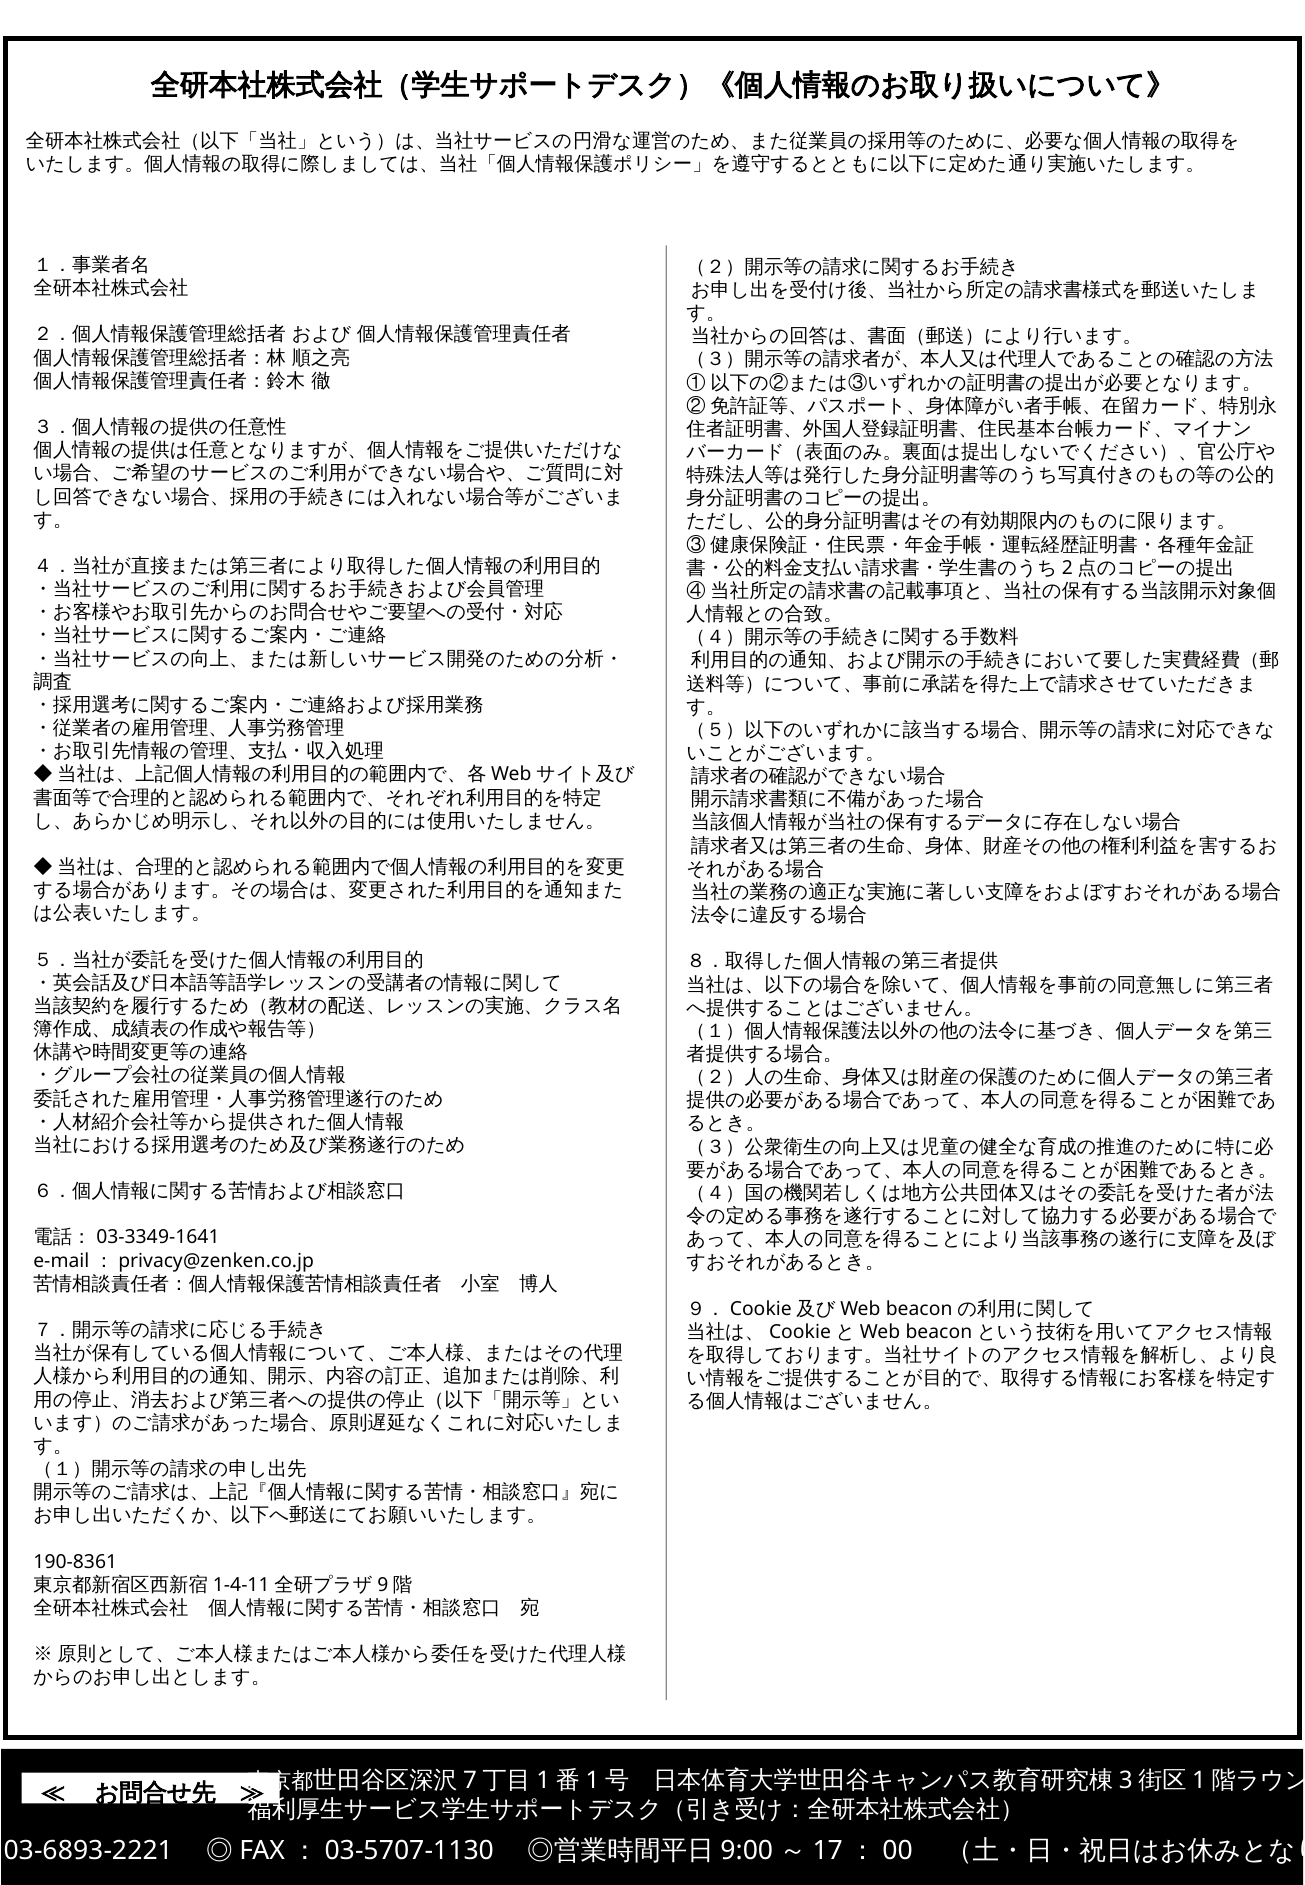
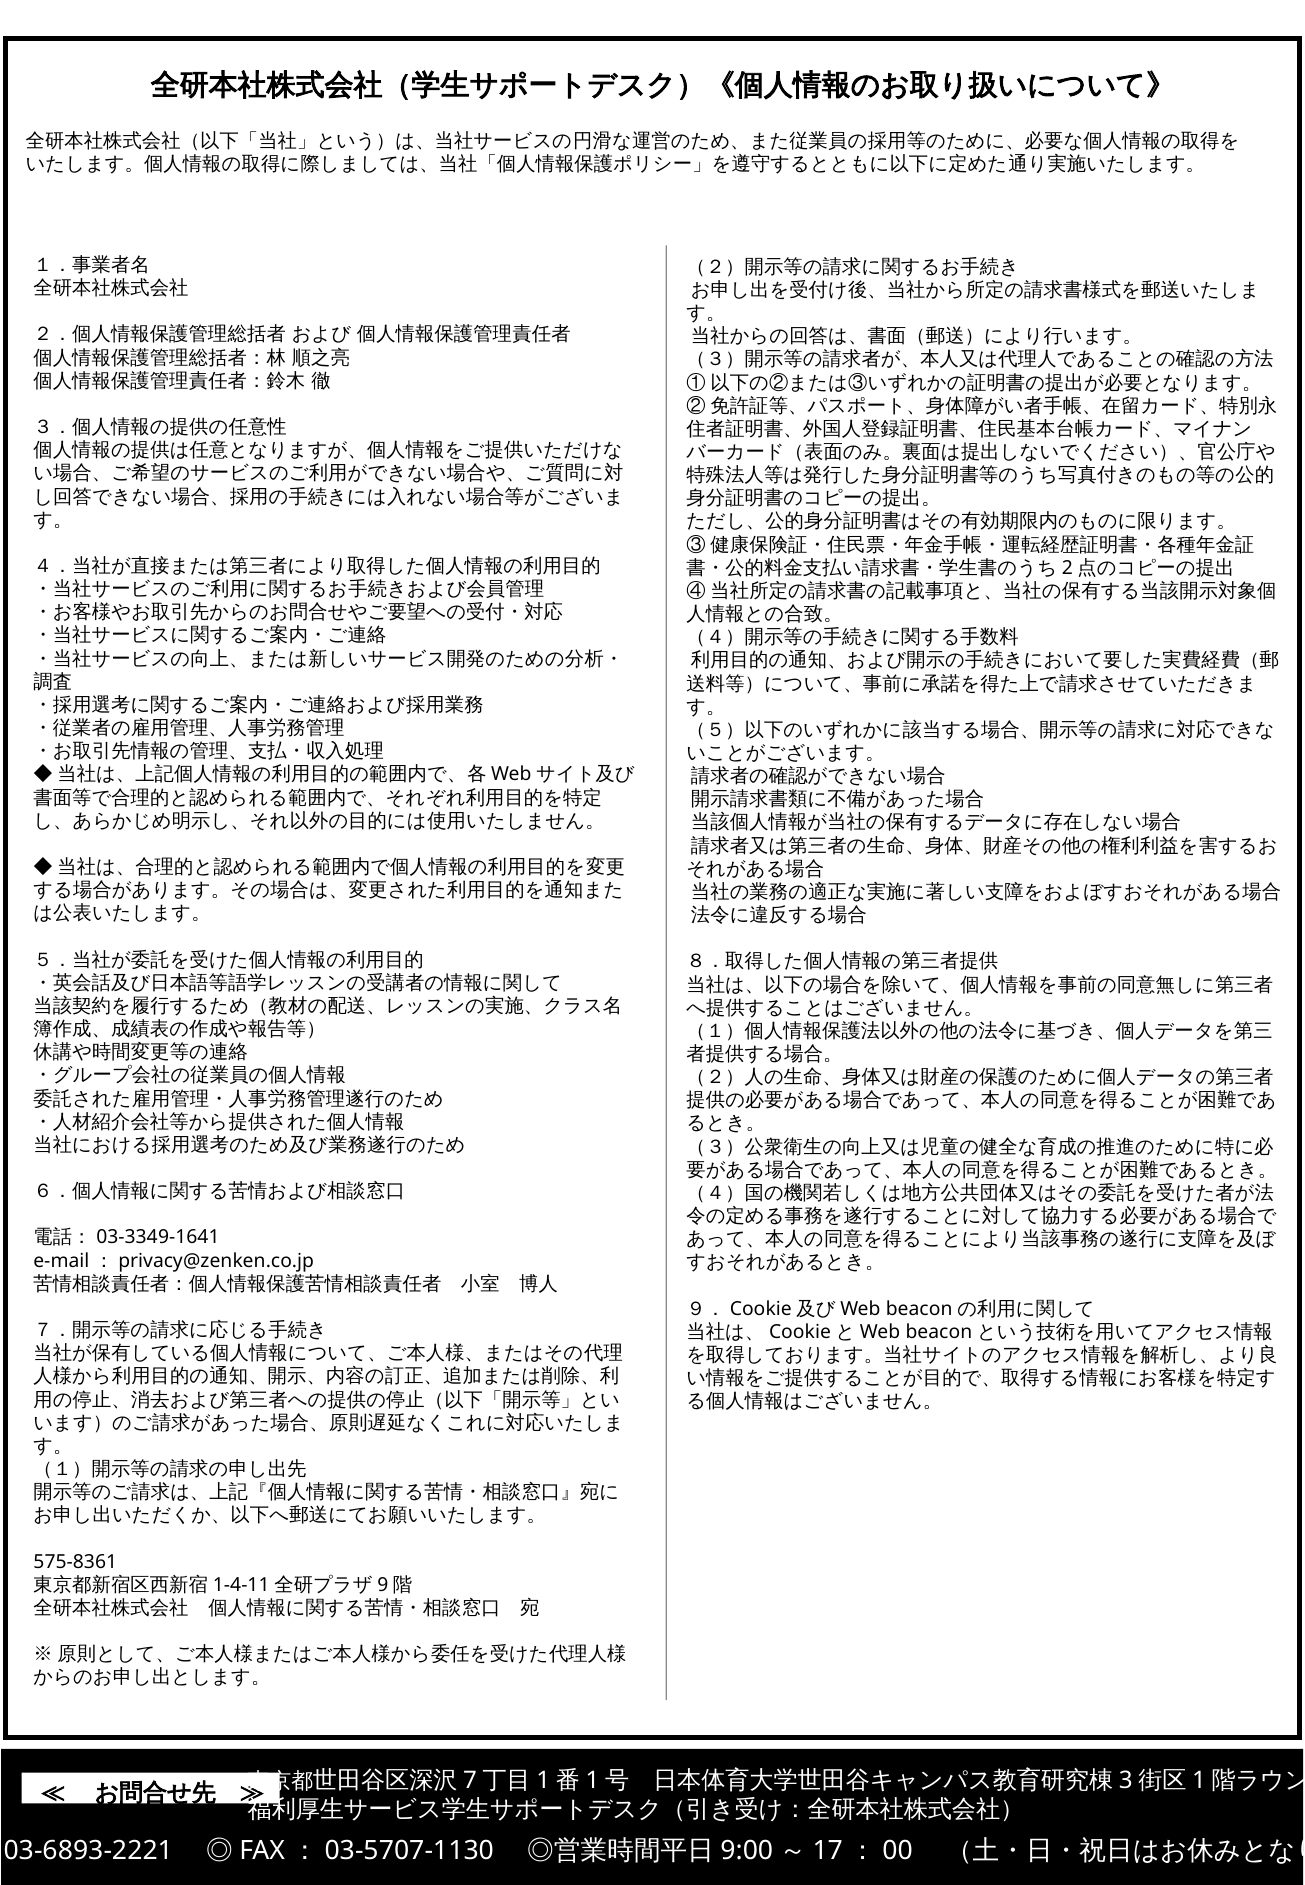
190-8361: 190-8361 -> 575-8361 (75, 1562)
